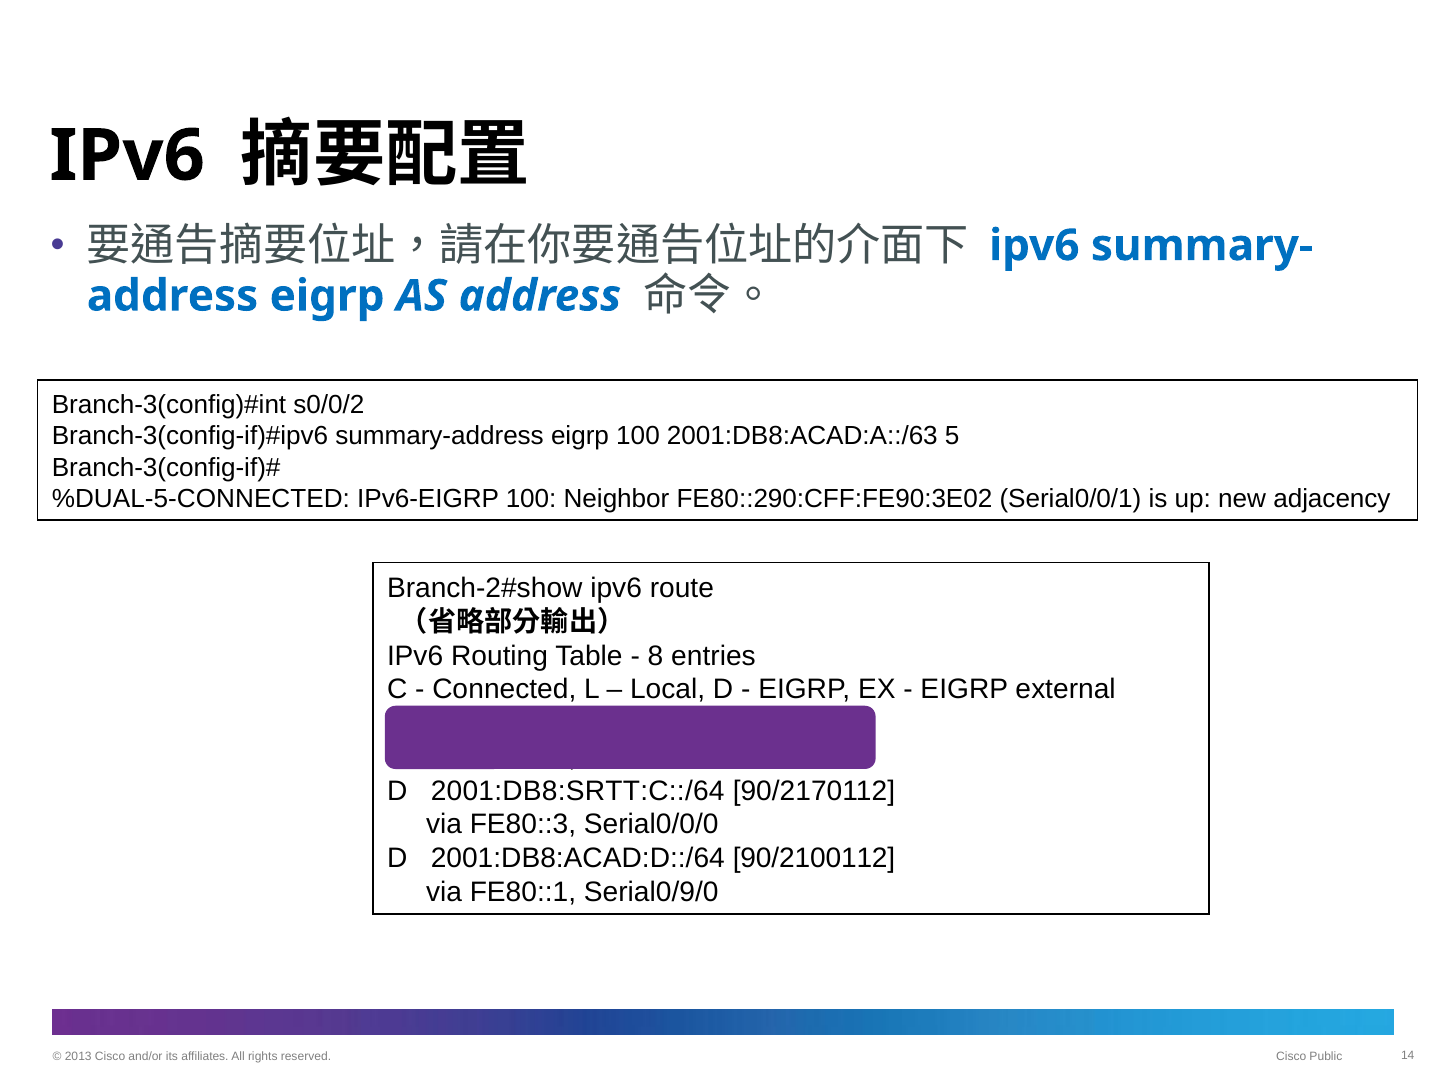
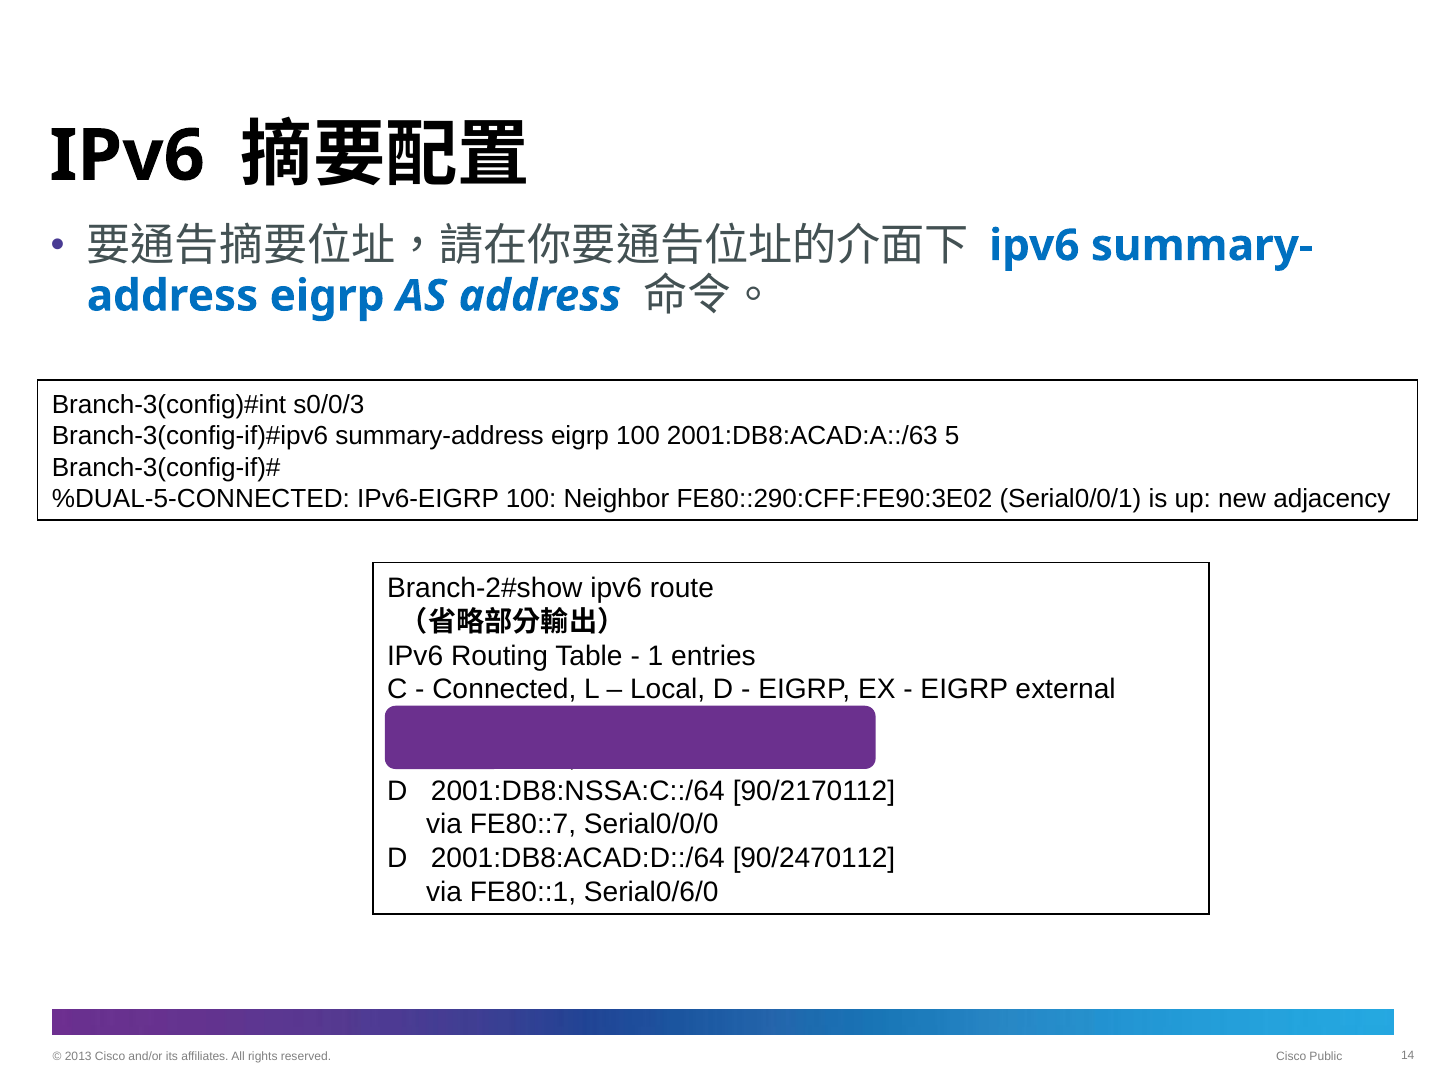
s0/0/2: s0/0/2 -> s0/0/3 (329, 405)
8: 8 -> 1 (655, 655)
2001:DB8:SRTT:C::/64: 2001:DB8:SRTT:C::/64 -> 2001:DB8:NSSA:C::/64 (578, 791)
FE80::3: FE80::3 -> FE80::7 (523, 824)
90/2100112: 90/2100112 -> 90/2470112 (814, 858)
Serial0/9/0: Serial0/9/0 -> Serial0/6/0 (651, 892)
